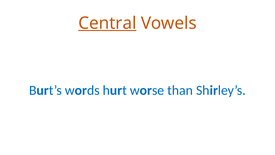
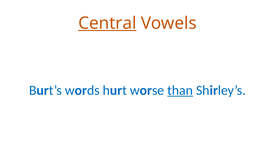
than underline: none -> present (180, 90)
